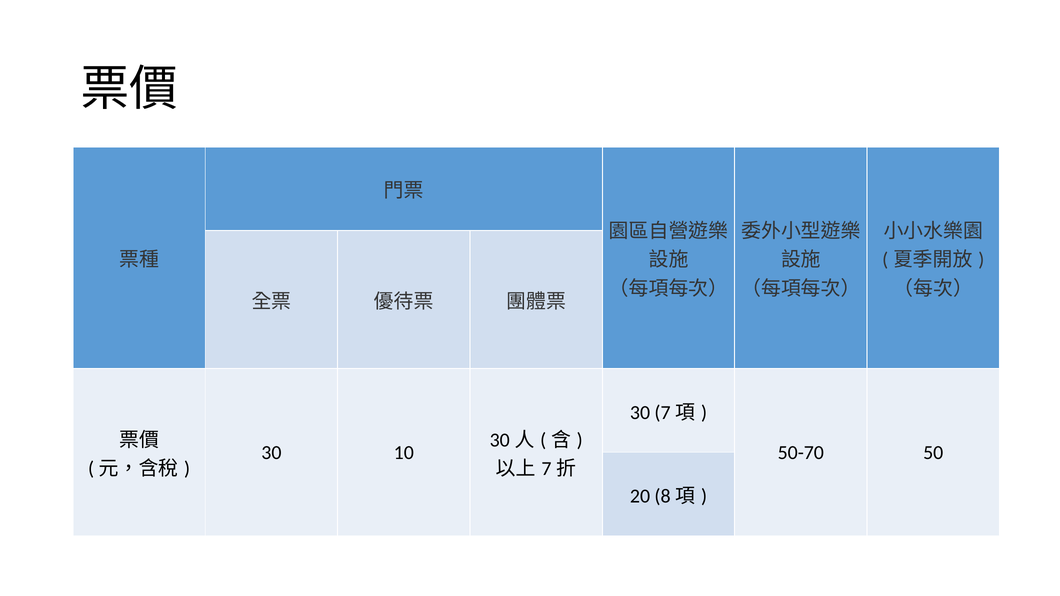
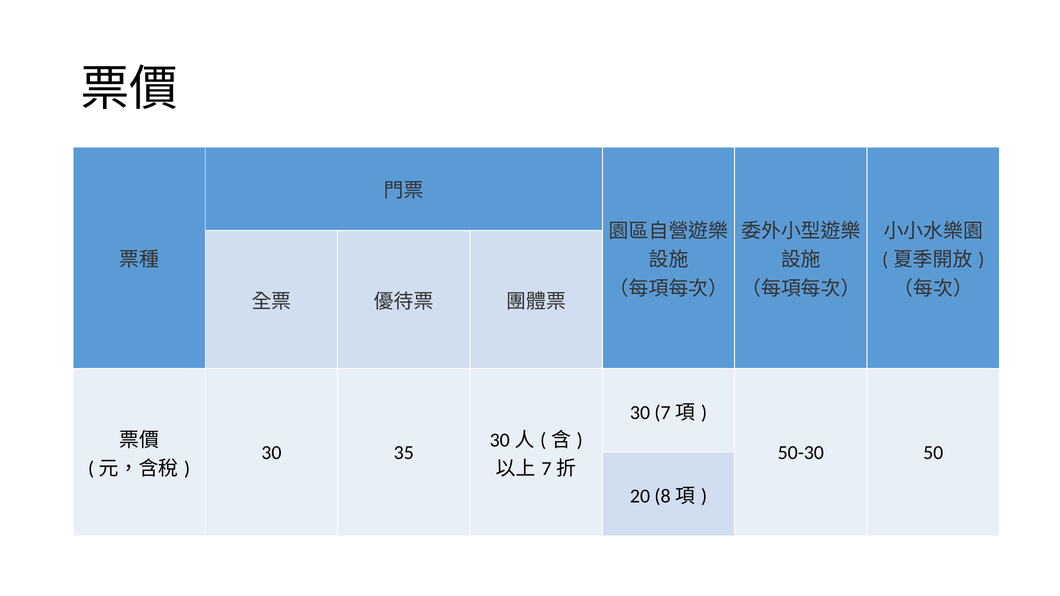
10: 10 -> 35 (404, 453)
50-70: 50-70 -> 50-30 (801, 453)
